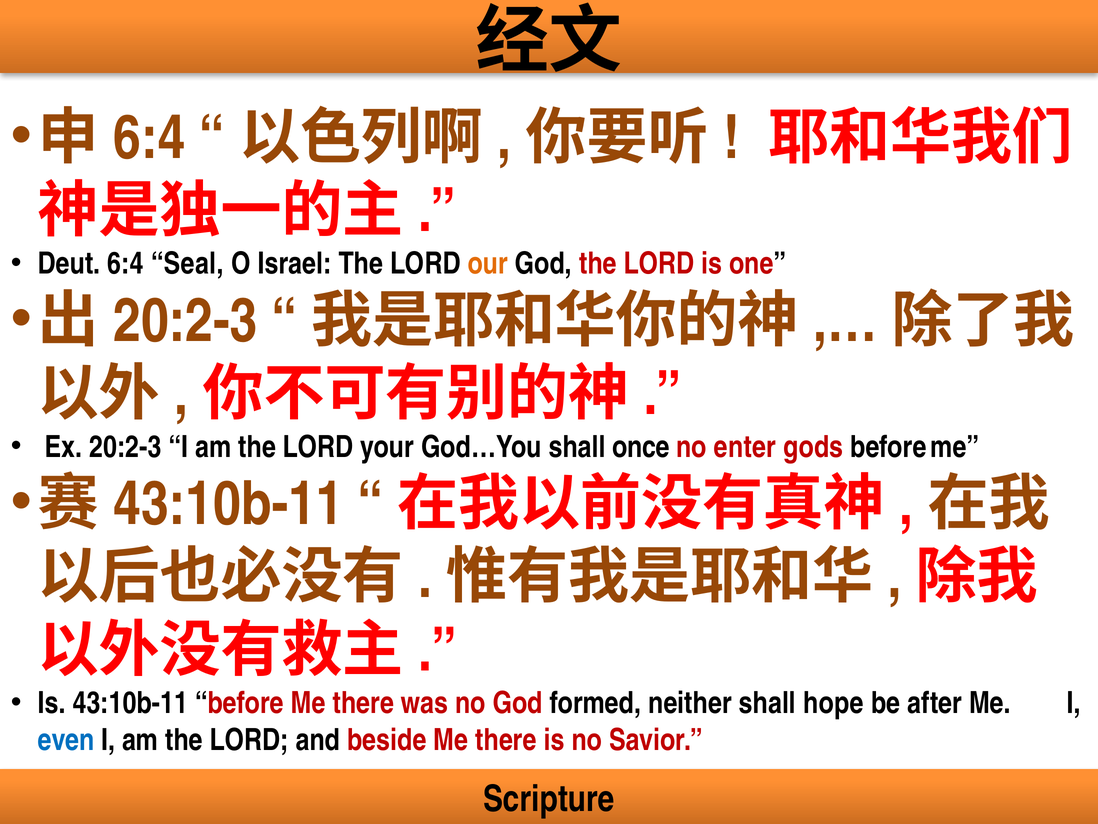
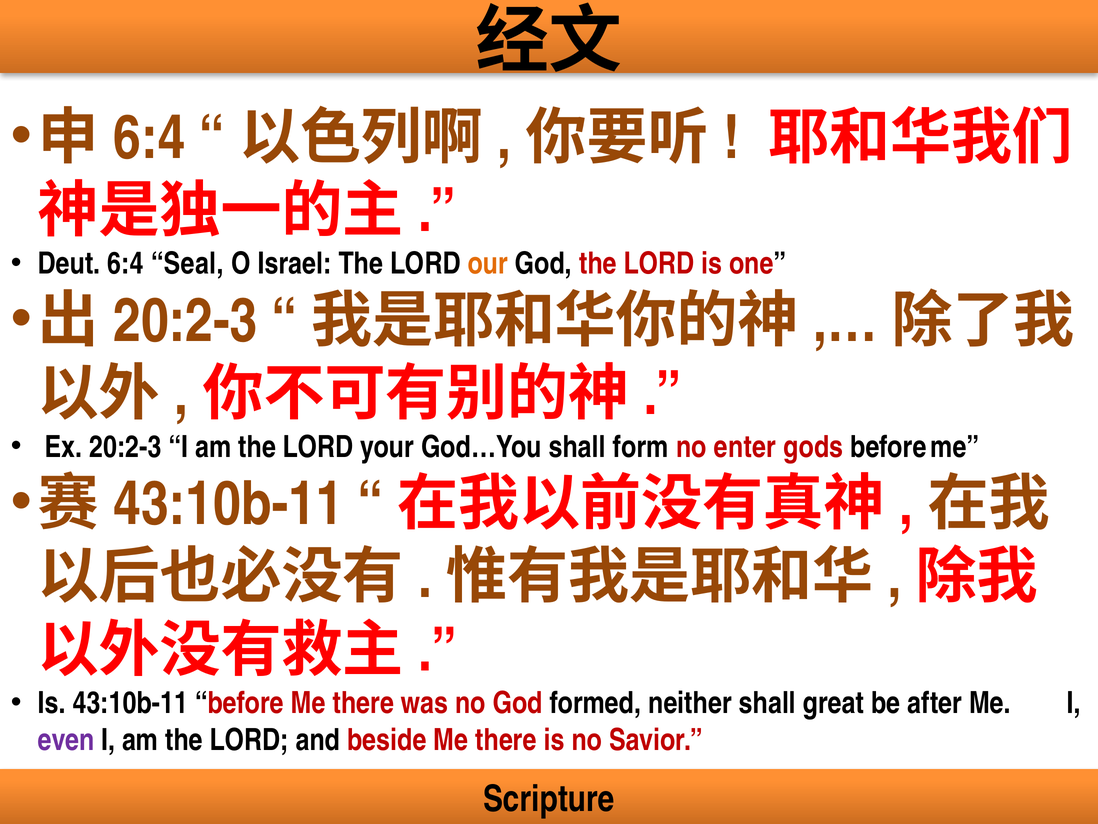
once: once -> form (641, 447)
hope: hope -> great (834, 703)
even colour: blue -> purple (66, 740)
